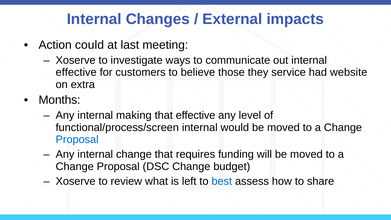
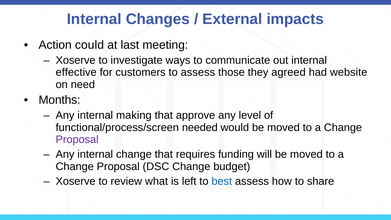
to believe: believe -> assess (198, 72)
service: service -> agreed (289, 72)
extra: extra -> need (83, 84)
that effective: effective -> approve (196, 115)
functional/process/screen internal: internal -> needed (200, 127)
Proposal colour: blue -> purple (77, 140)
